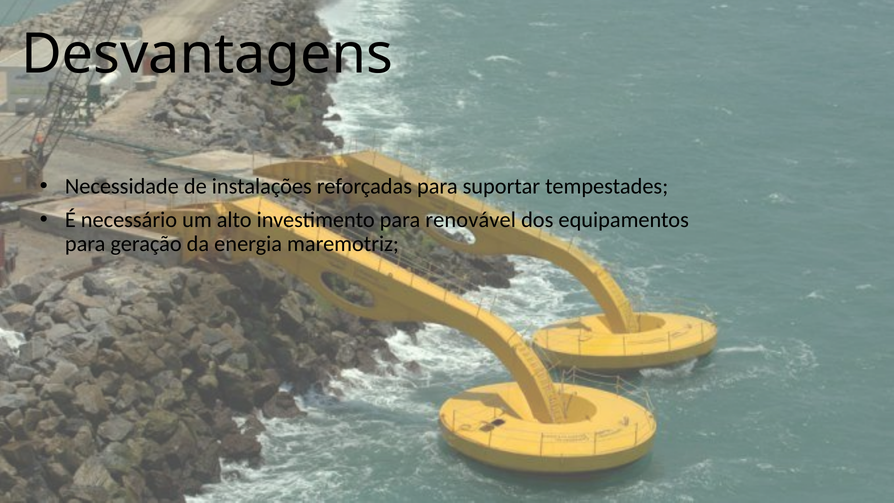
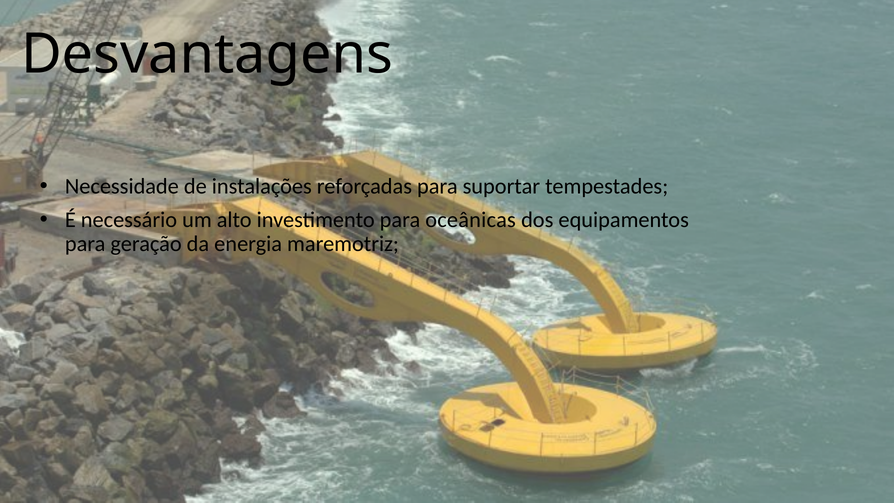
renovável: renovável -> oceânicas (471, 220)
